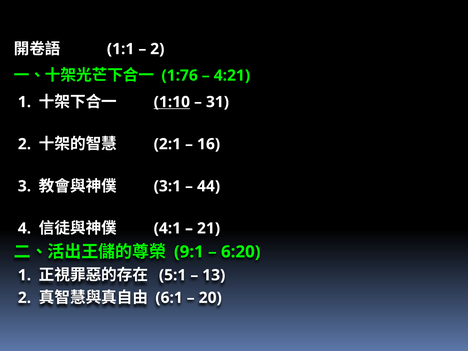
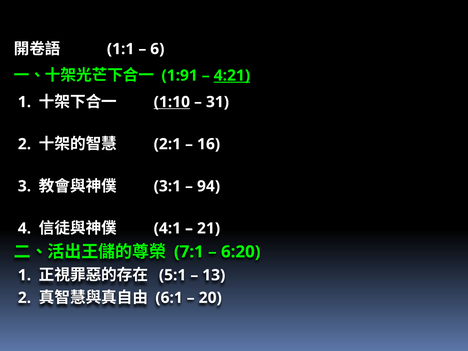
2: 2 -> 6 (157, 49)
1:76: 1:76 -> 1:91 (180, 75)
4:21 underline: none -> present (232, 75)
44: 44 -> 94 (209, 186)
9:1: 9:1 -> 7:1 (189, 252)
